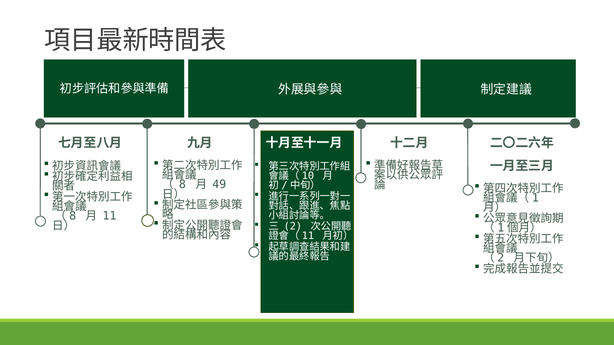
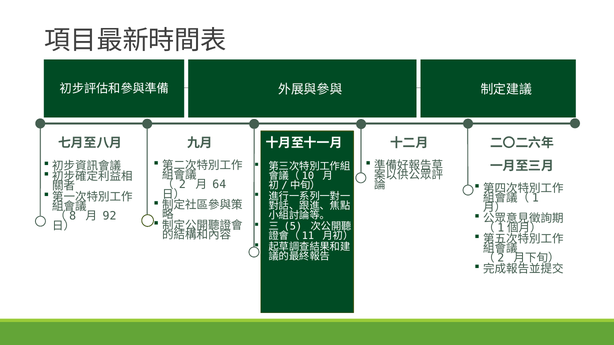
8: 8 -> 2 (182, 185)
49: 49 -> 64 (219, 185)
11: 11 -> 92 (110, 216)
2: 2 -> 5 (293, 227)
